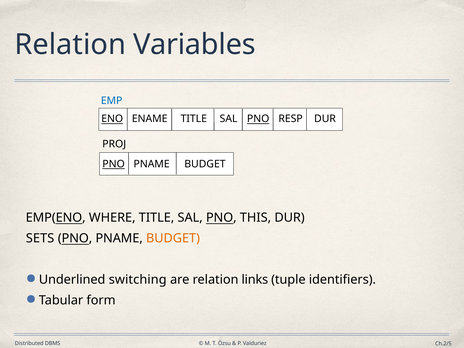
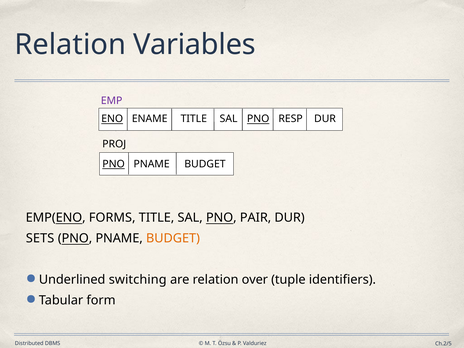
EMP colour: blue -> purple (112, 101)
WHERE: WHERE -> FORMS (112, 218)
THIS: THIS -> PAIR (256, 218)
links: links -> over (255, 280)
